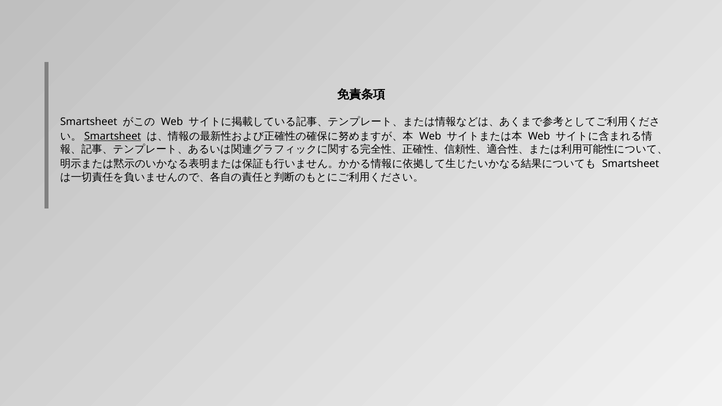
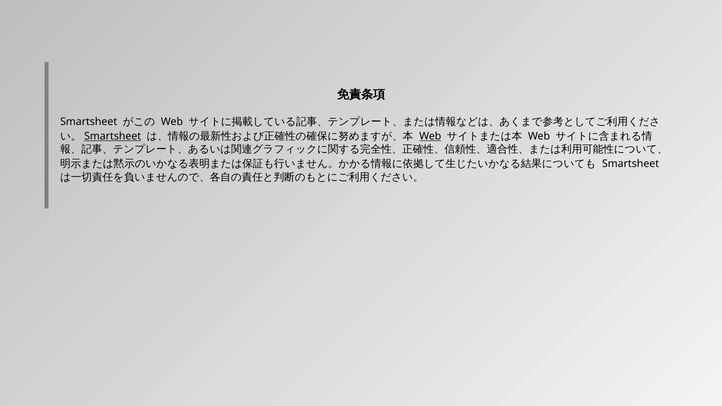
Web underline: none -> present (430, 136)
